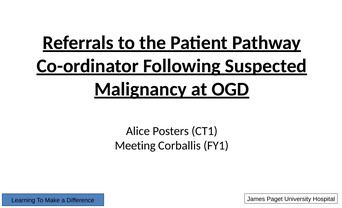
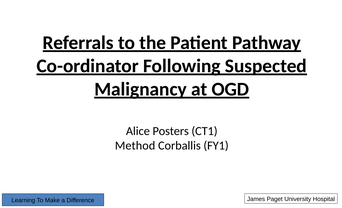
Meeting: Meeting -> Method (135, 145)
